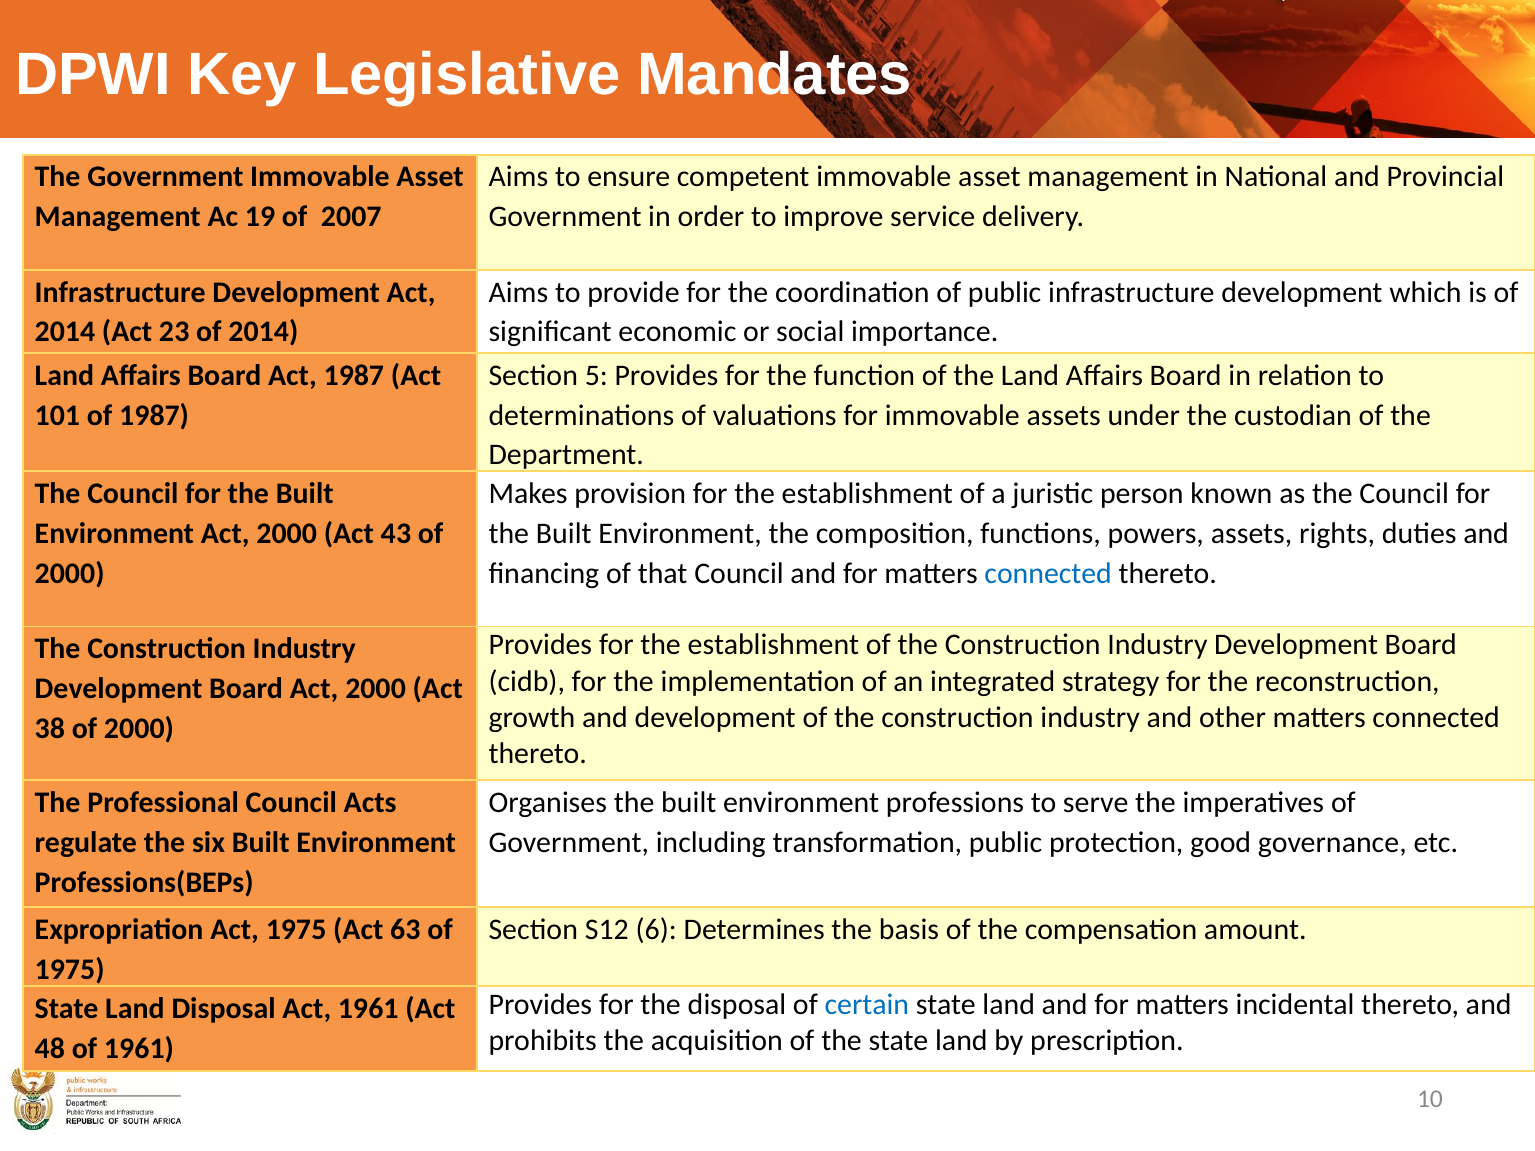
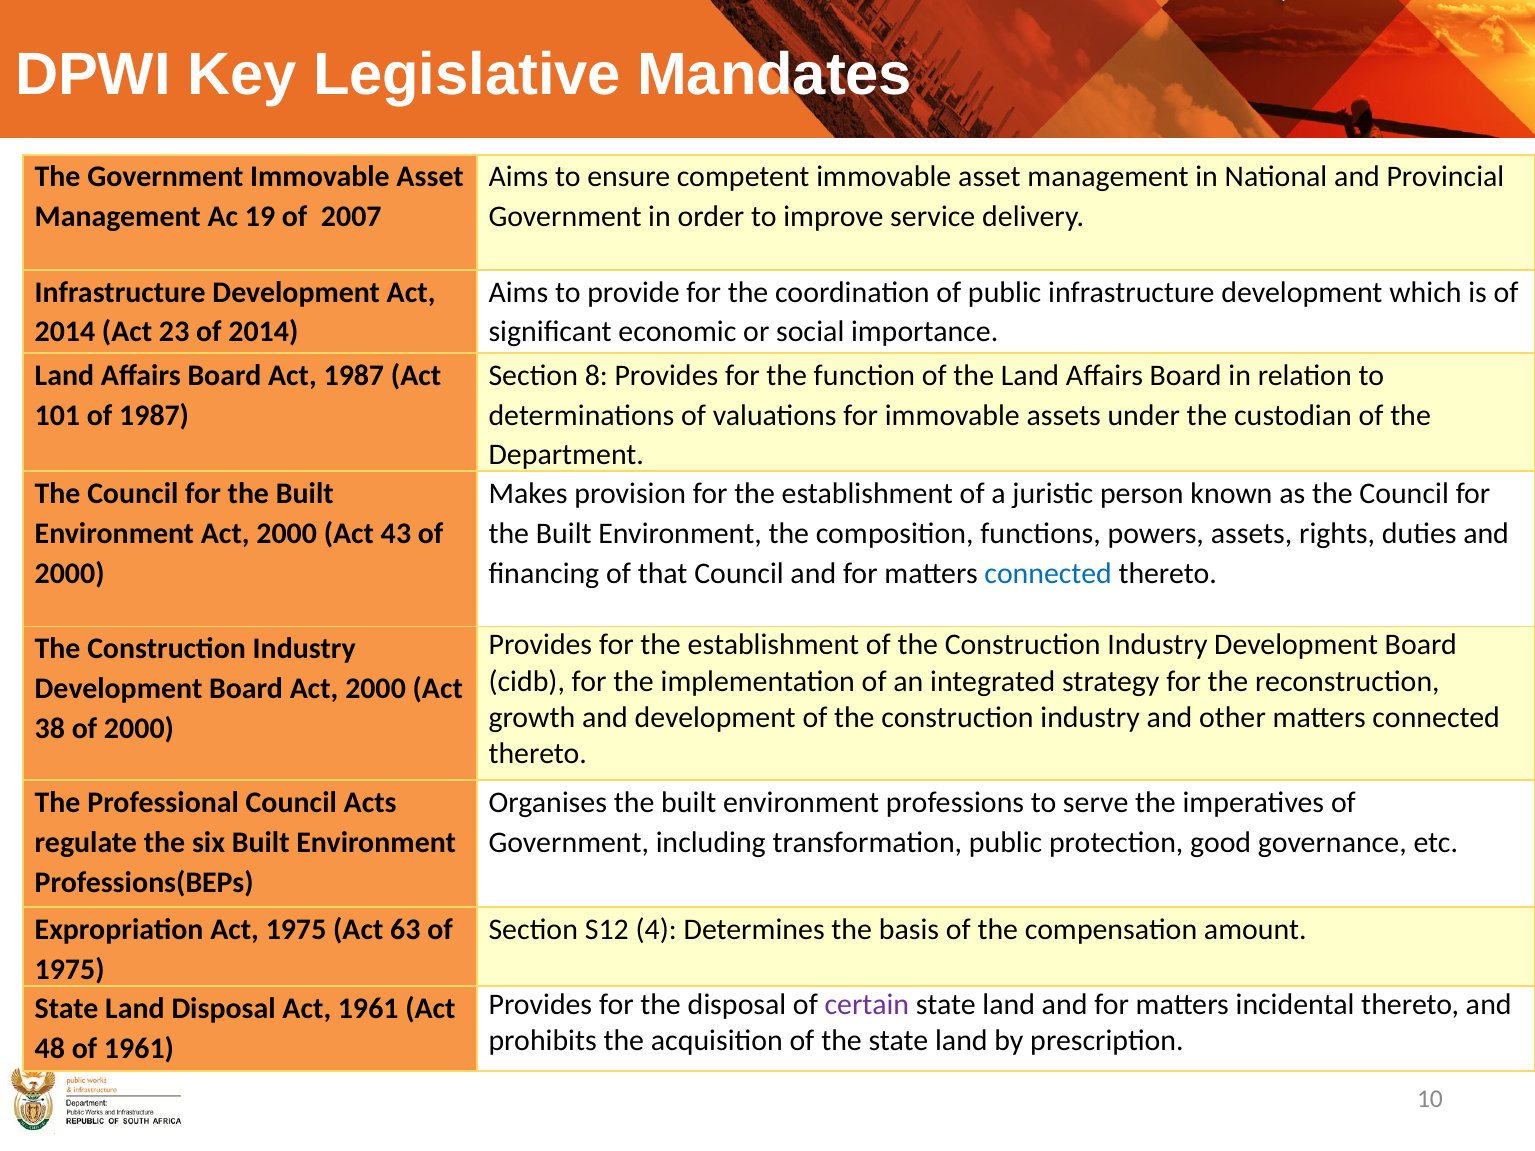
5: 5 -> 8 (596, 375)
6: 6 -> 4 (656, 930)
certain colour: blue -> purple (867, 1005)
